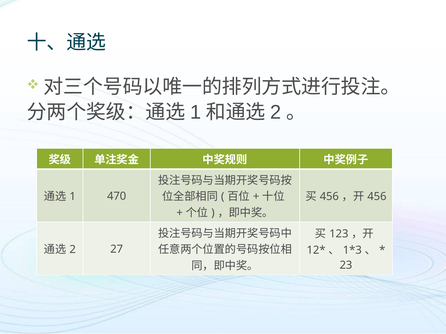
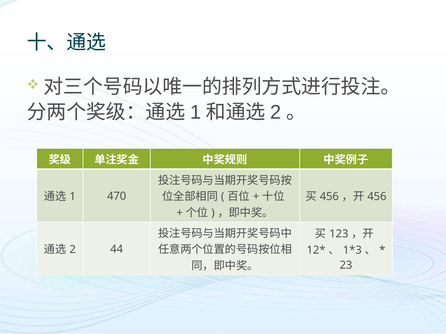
27: 27 -> 44 (117, 249)
